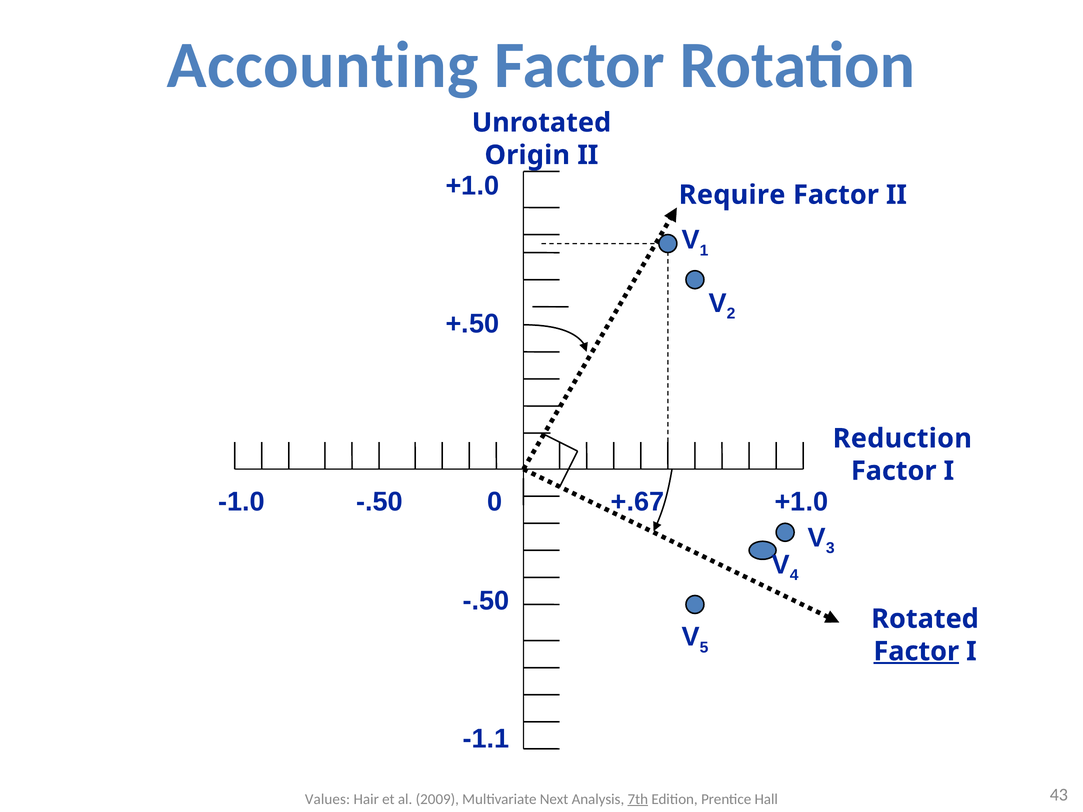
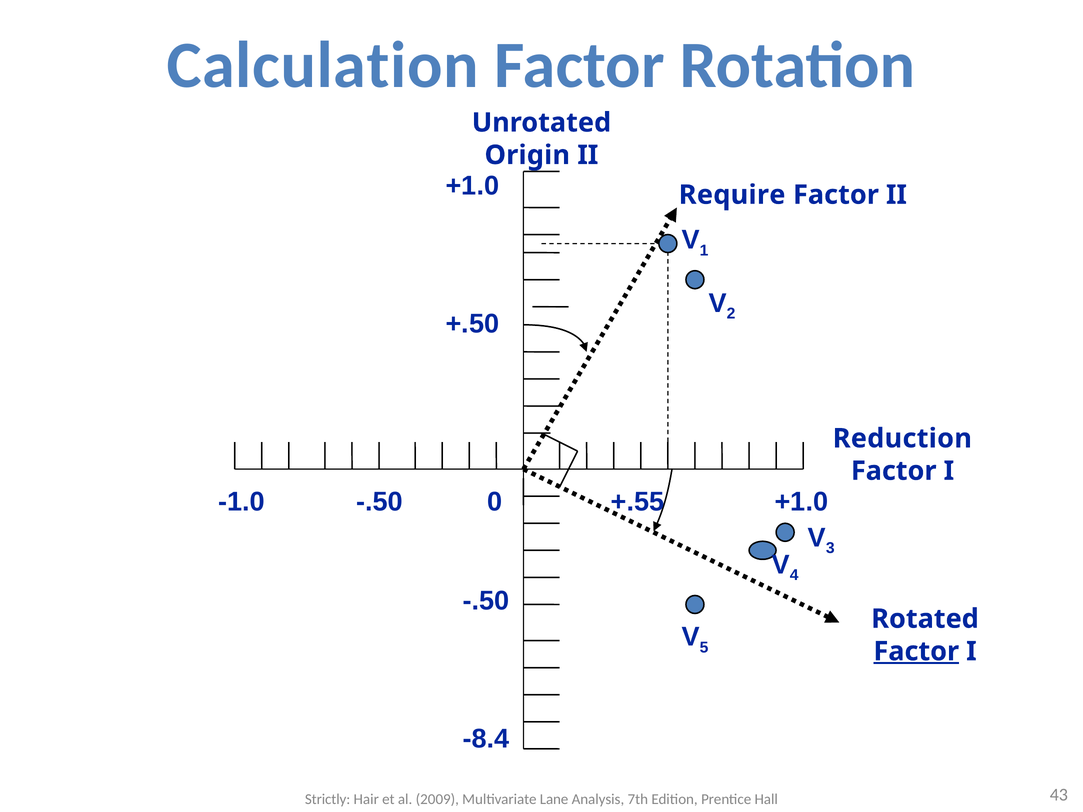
Accounting: Accounting -> Calculation (323, 65)
+.67: +.67 -> +.55 (637, 502)
-1.1: -1.1 -> -8.4 (486, 739)
Values: Values -> Strictly (328, 799)
Next: Next -> Lane (554, 799)
7th underline: present -> none (638, 799)
